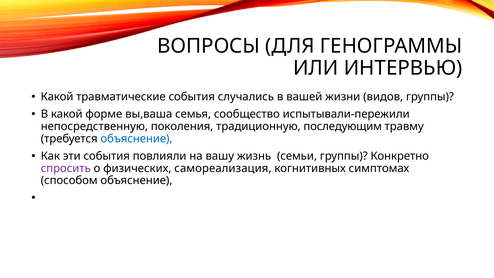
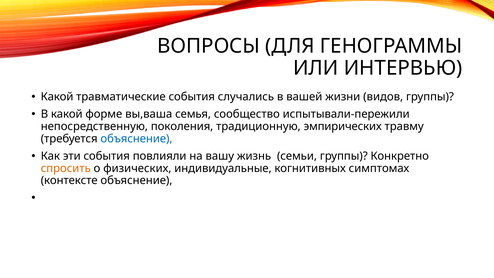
последующим: последующим -> эмпирических (343, 126)
спросить colour: purple -> orange (66, 168)
самореализация: самореализация -> индивидуальные (223, 168)
способом: способом -> контексте (69, 180)
